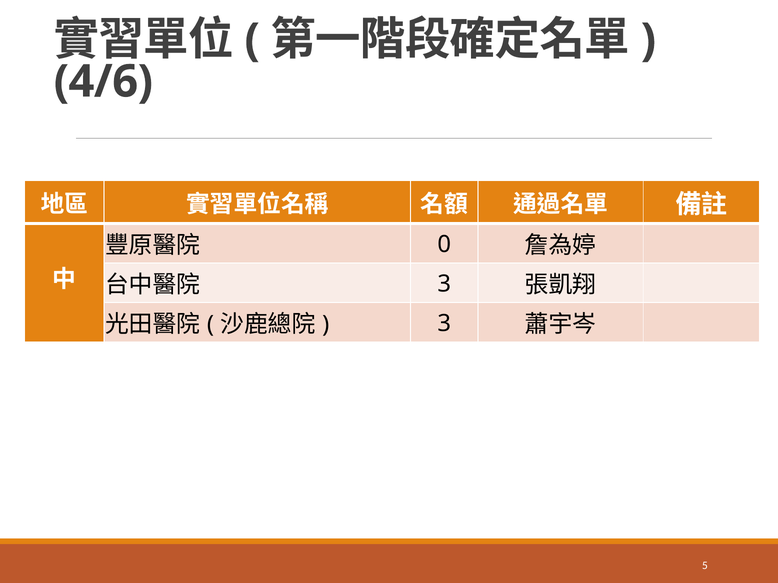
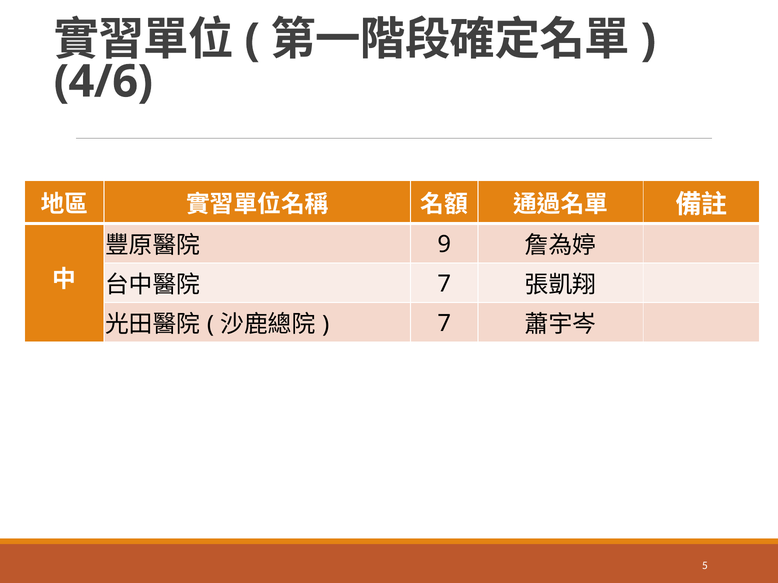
0: 0 -> 9 (444, 245)
3: 3 -> 7 (444, 284)
3: 3 -> 7 (444, 324)
